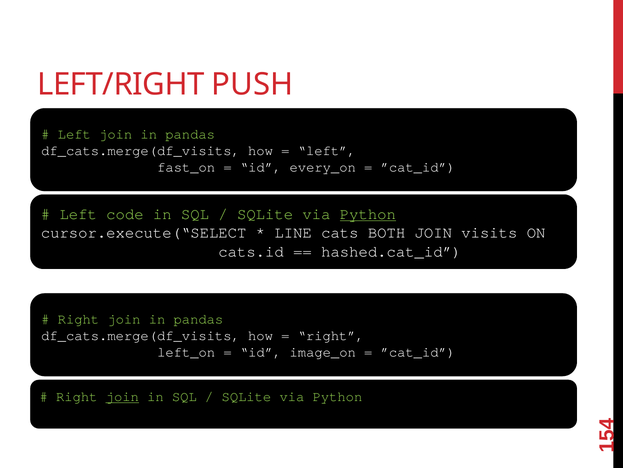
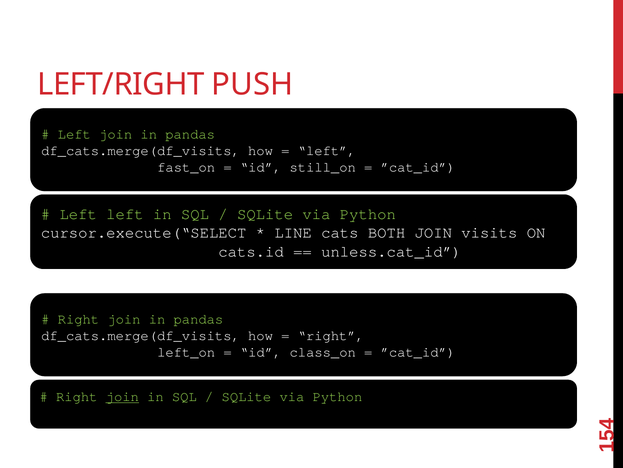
every_on: every_on -> still_on (323, 167)
Left code: code -> left (125, 214)
Python underline: present -> none (368, 214)
hashed.cat_id: hashed.cat_id -> unless.cat_id (391, 251)
image_on: image_on -> class_on (323, 352)
